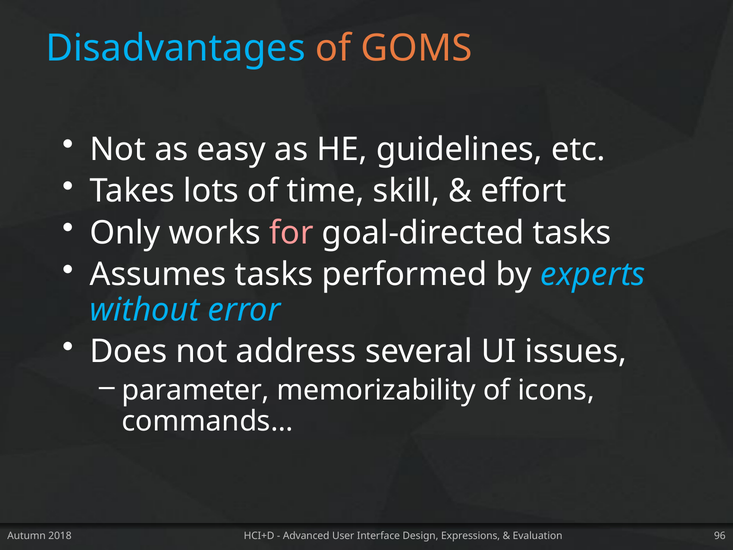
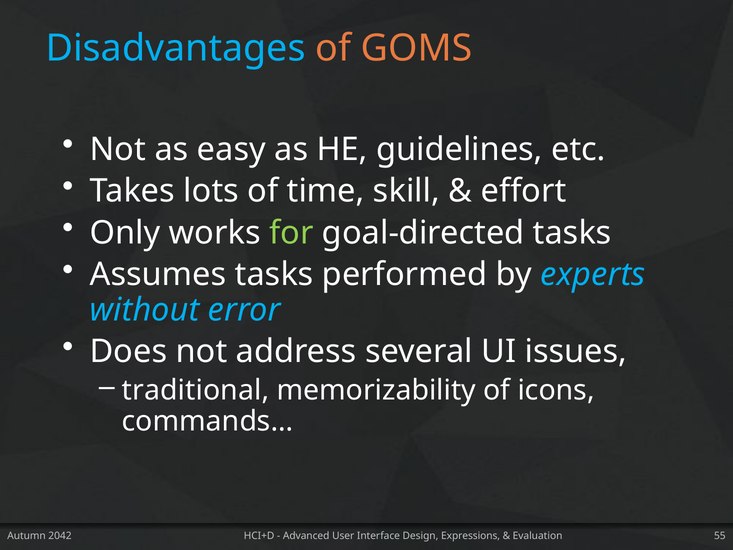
for colour: pink -> light green (291, 233)
parameter: parameter -> traditional (196, 390)
2018: 2018 -> 2042 (60, 536)
96: 96 -> 55 (720, 536)
